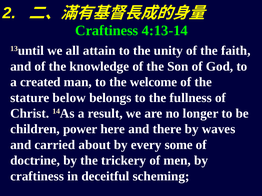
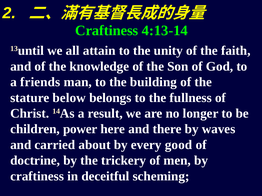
created: created -> friends (40, 82)
welcome: welcome -> building (153, 82)
some: some -> good (179, 145)
